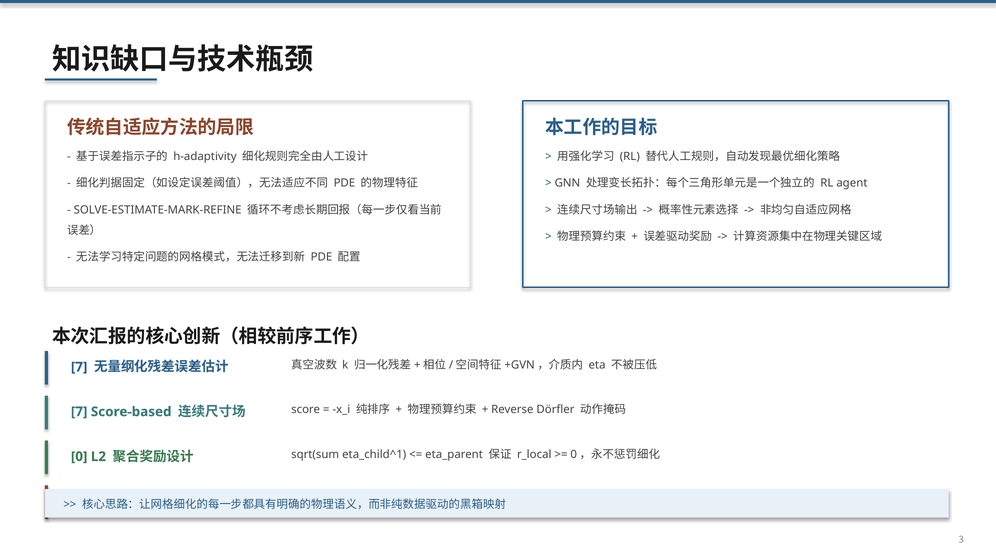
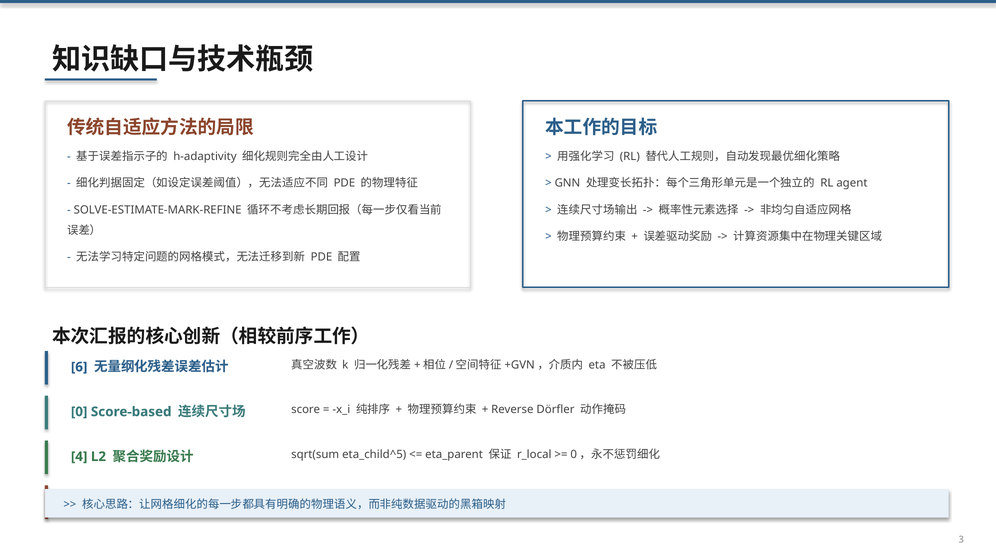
7: 7 -> 6 (79, 367)
7: 7 -> 0 (79, 412)
0: 0 -> 4 (79, 457)
eta_child^1: eta_child^1 -> eta_child^5 (374, 455)
